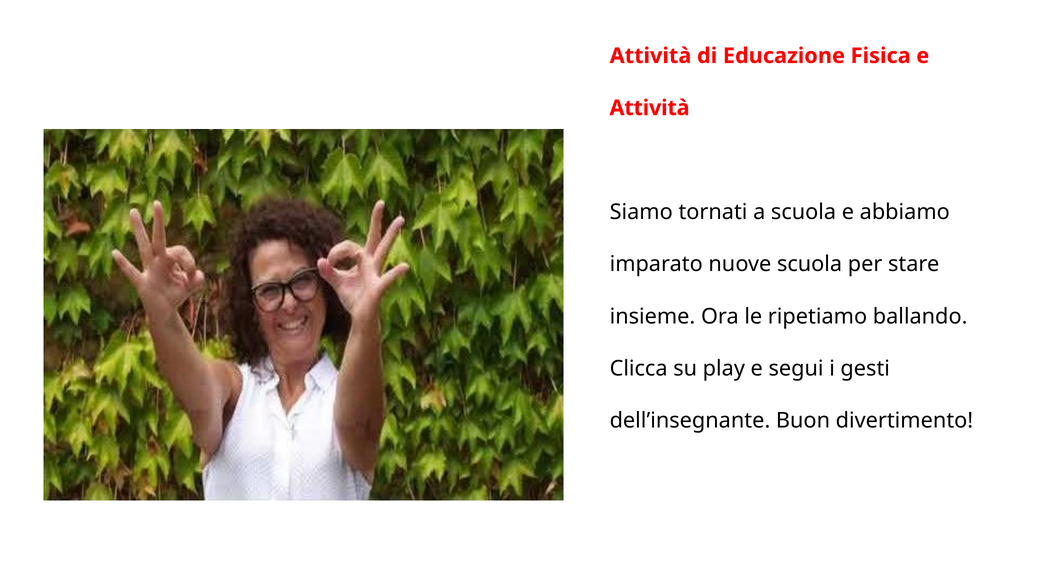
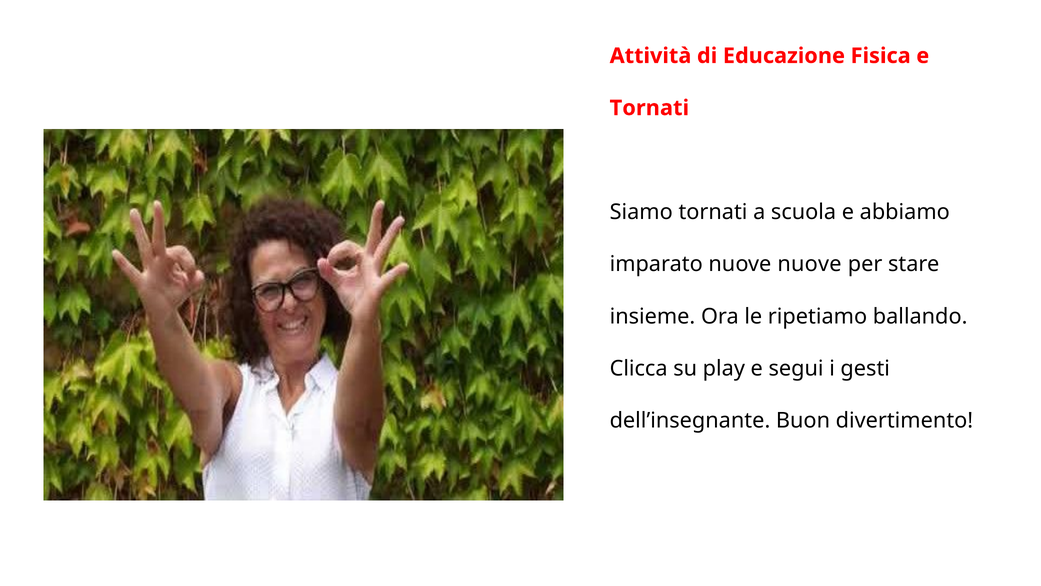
Attività: Attività -> Tornati (649, 108)
nuove scuola: scuola -> nuove (809, 264)
